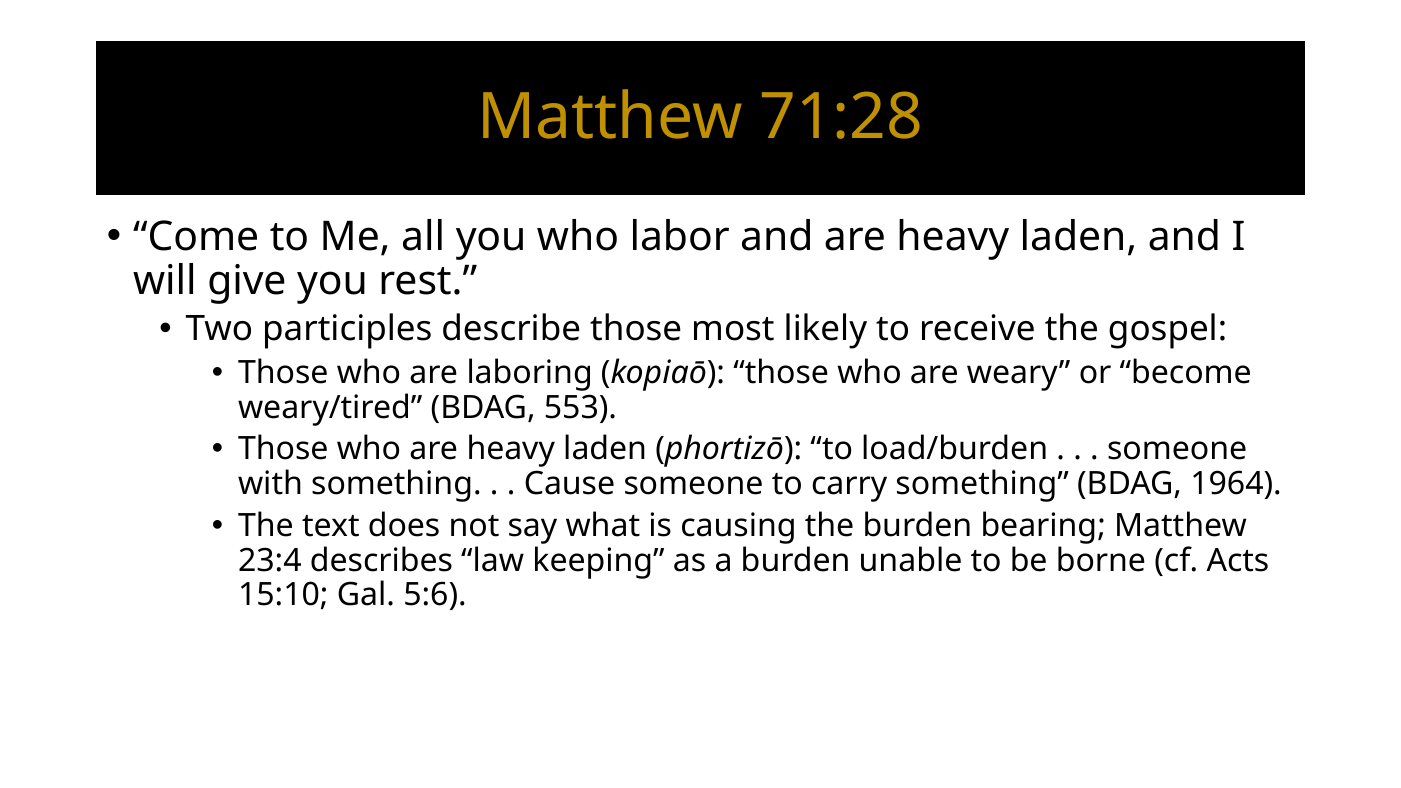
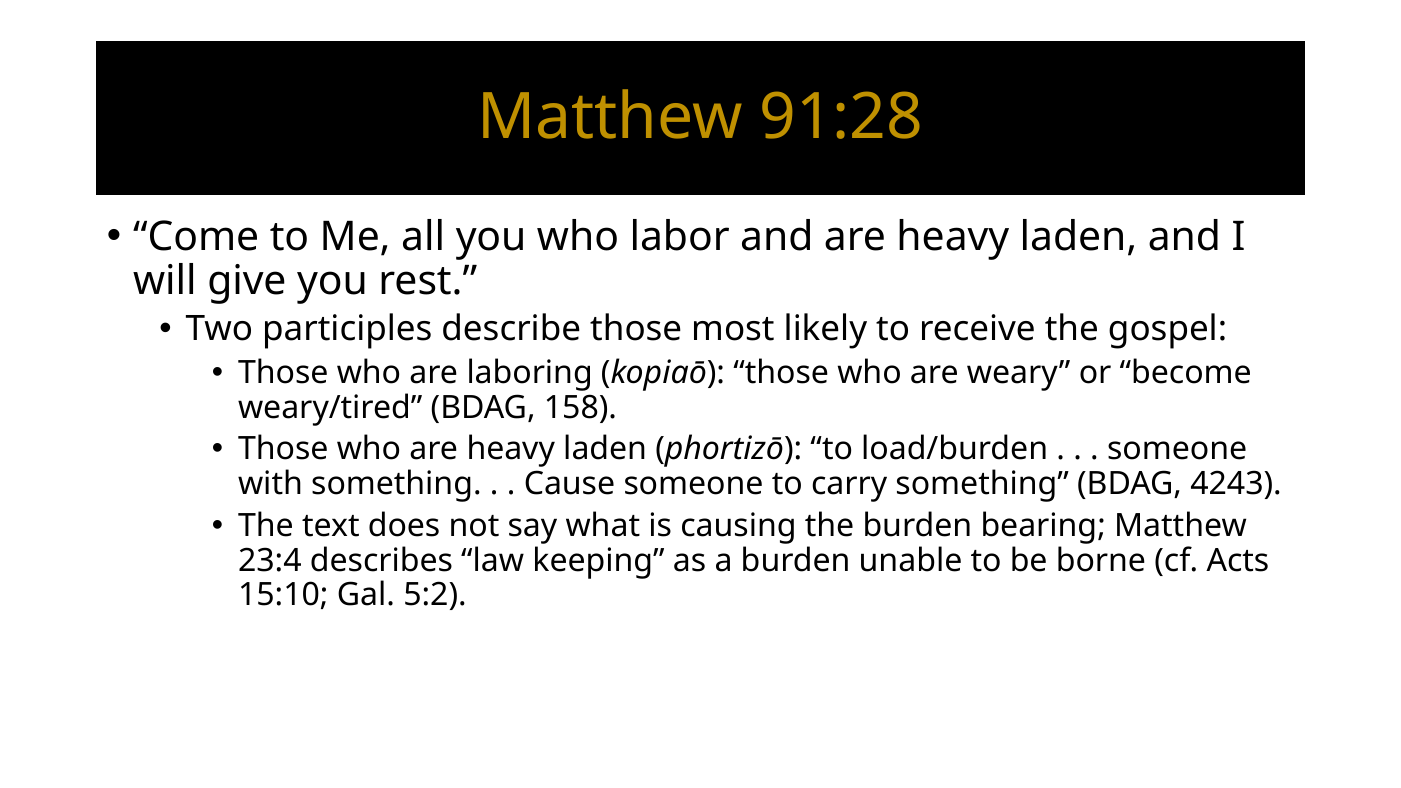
71:28: 71:28 -> 91:28 (841, 118)
553: 553 -> 158 (580, 407)
1964: 1964 -> 4243 (1236, 484)
5:6: 5:6 -> 5:2 (435, 595)
